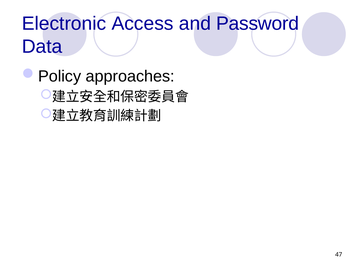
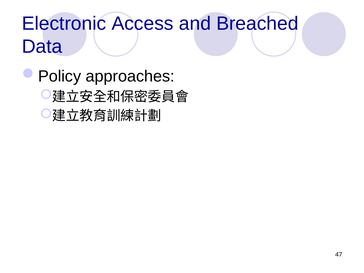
Password: Password -> Breached (257, 23)
